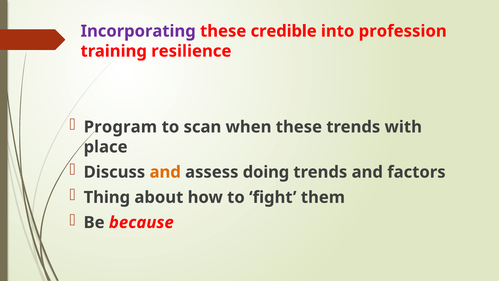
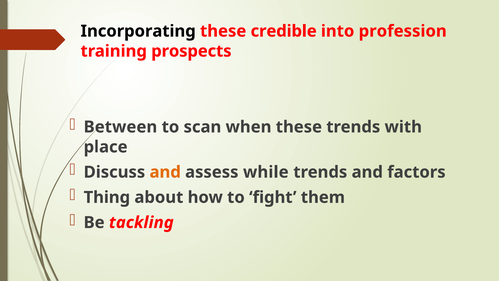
Incorporating colour: purple -> black (138, 31)
resilience: resilience -> prospects (191, 51)
Program: Program -> Between (120, 127)
doing: doing -> while (266, 172)
because: because -> tackling (141, 222)
